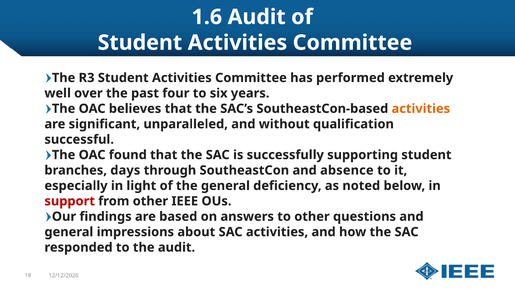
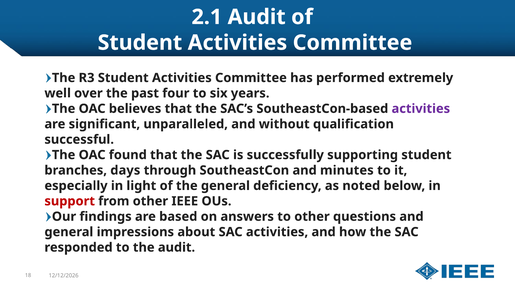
1.6: 1.6 -> 2.1 (207, 17)
activities colour: orange -> purple (421, 109)
absence: absence -> minutes (347, 171)
